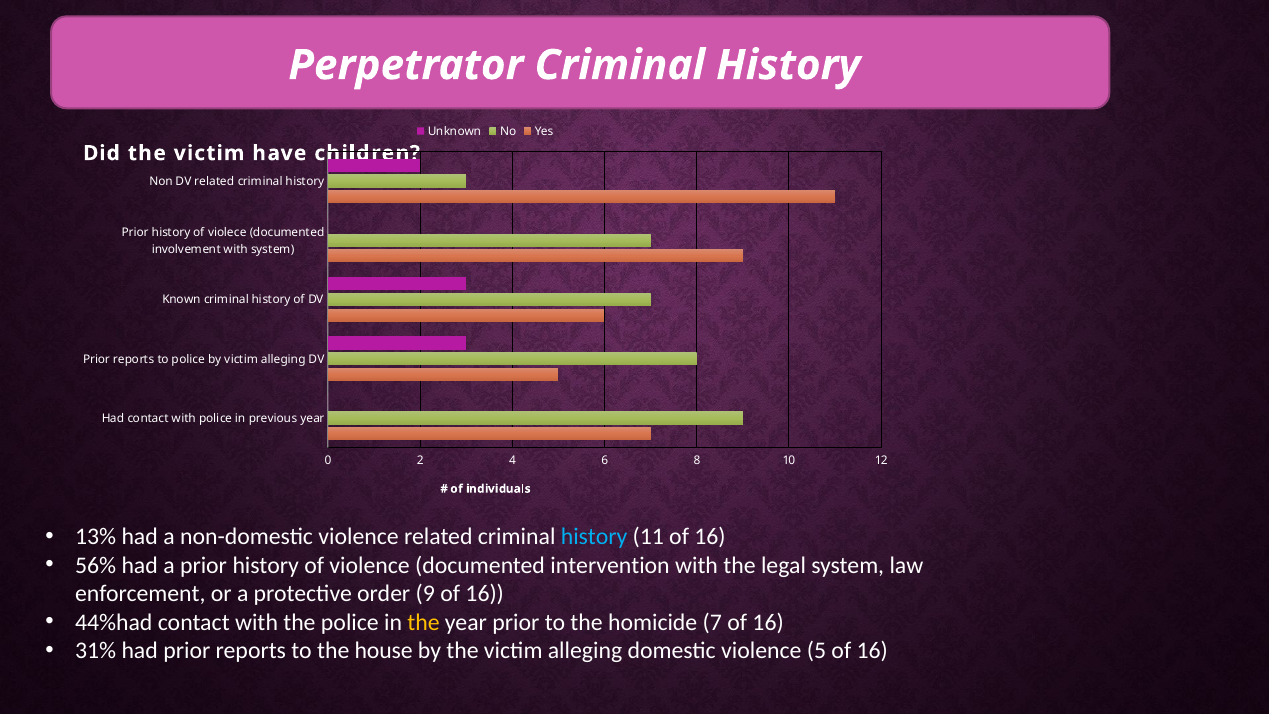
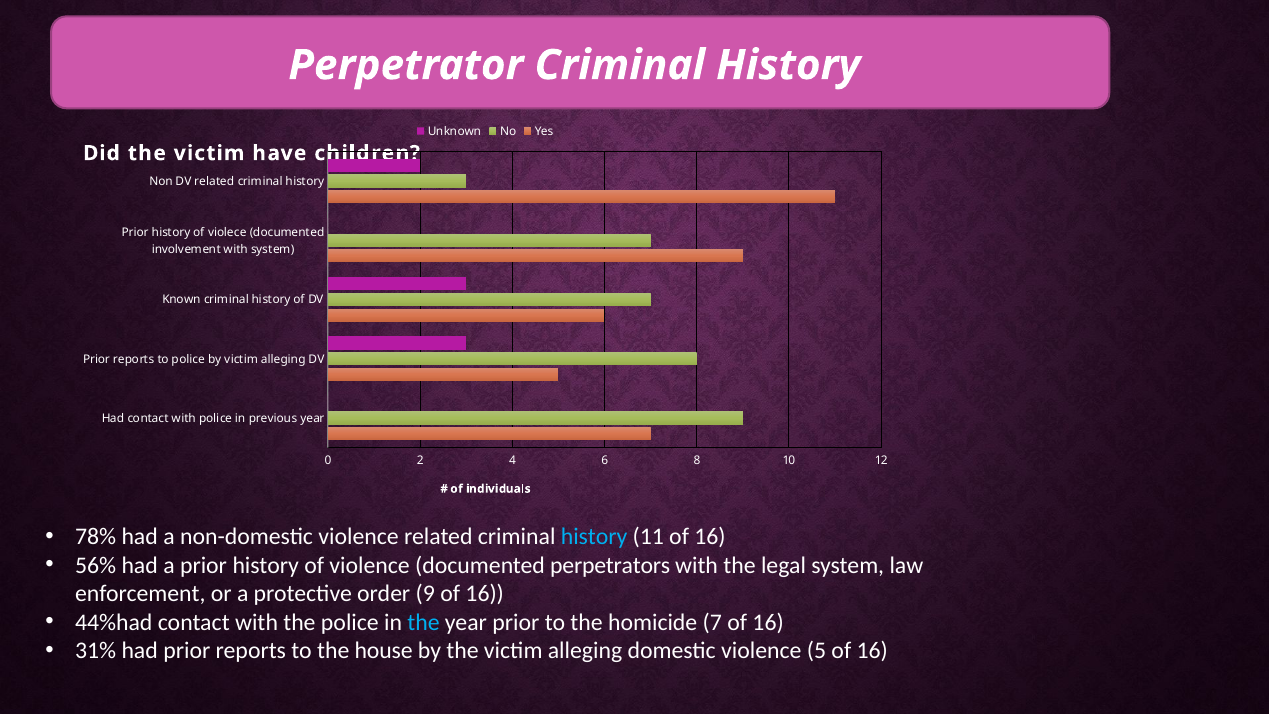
13%: 13% -> 78% (96, 537)
intervention: intervention -> perpetrators (610, 565)
the colour: yellow -> light blue (424, 622)
